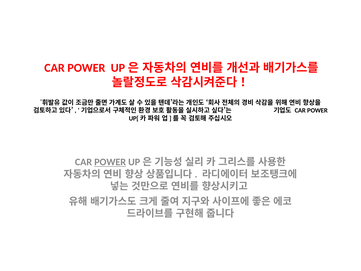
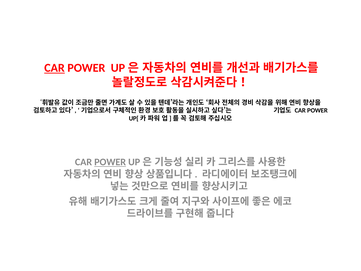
CAR underline: none -> present (54, 68)
